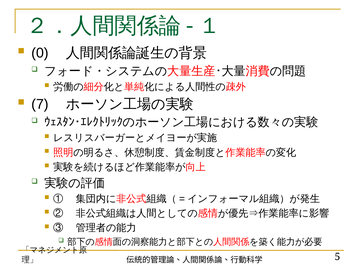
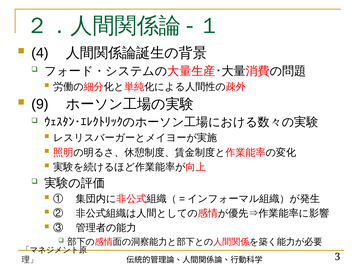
0: 0 -> 4 (40, 53)
7: 7 -> 9 (40, 104)
5: 5 -> 3 (337, 256)
